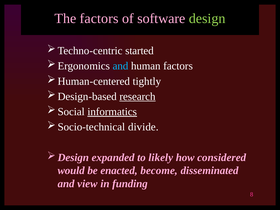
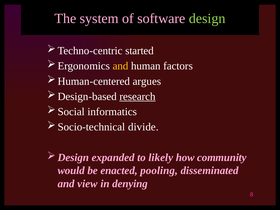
The factors: factors -> system (99, 18)
and colour: light blue -> yellow (120, 66)
tightly: tightly -> argues (147, 81)
informatics underline: present -> none (112, 112)
considered: considered -> community (222, 157)
become: become -> pooling (159, 171)
funding: funding -> denying (130, 184)
